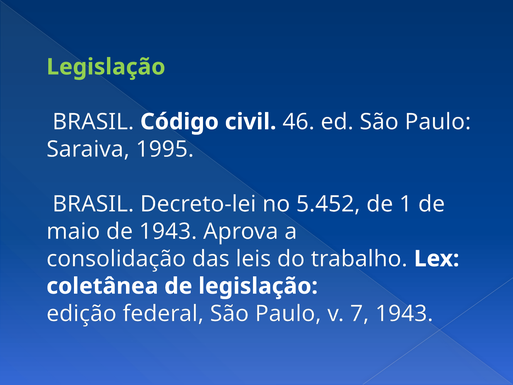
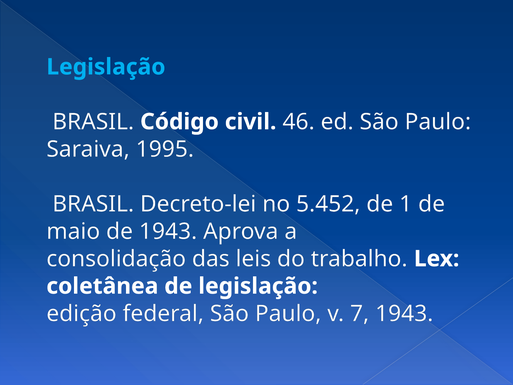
Legislação colour: light green -> light blue (106, 67)
